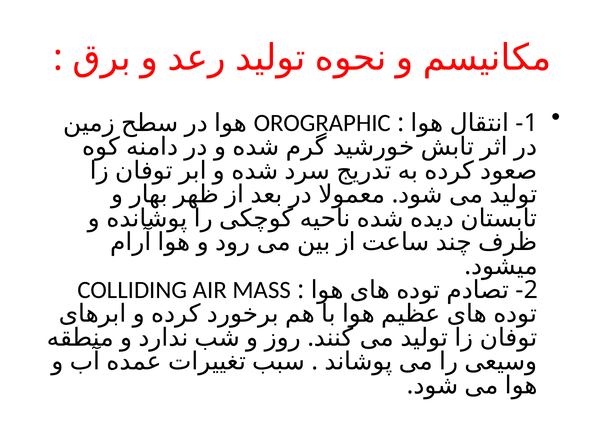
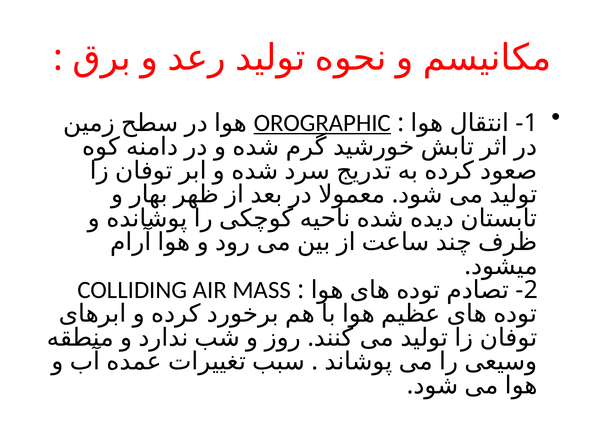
OROGRAPHIC underline: none -> present (322, 123)
